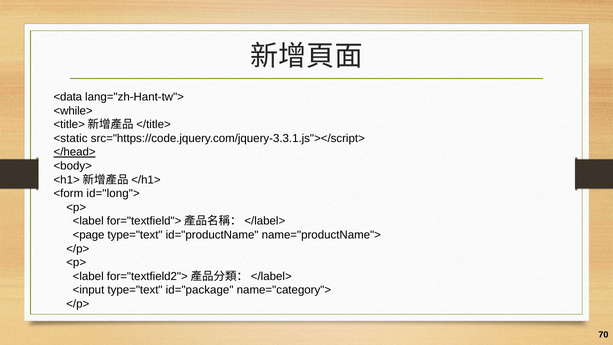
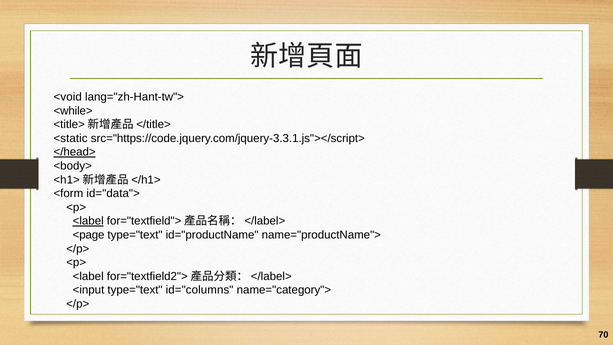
<data: <data -> <void (68, 97)
id="long">: id="long"> -> id="data"> (113, 193)
<label underline: none -> present (88, 221)
id="package: id="package -> id="columns (200, 290)
